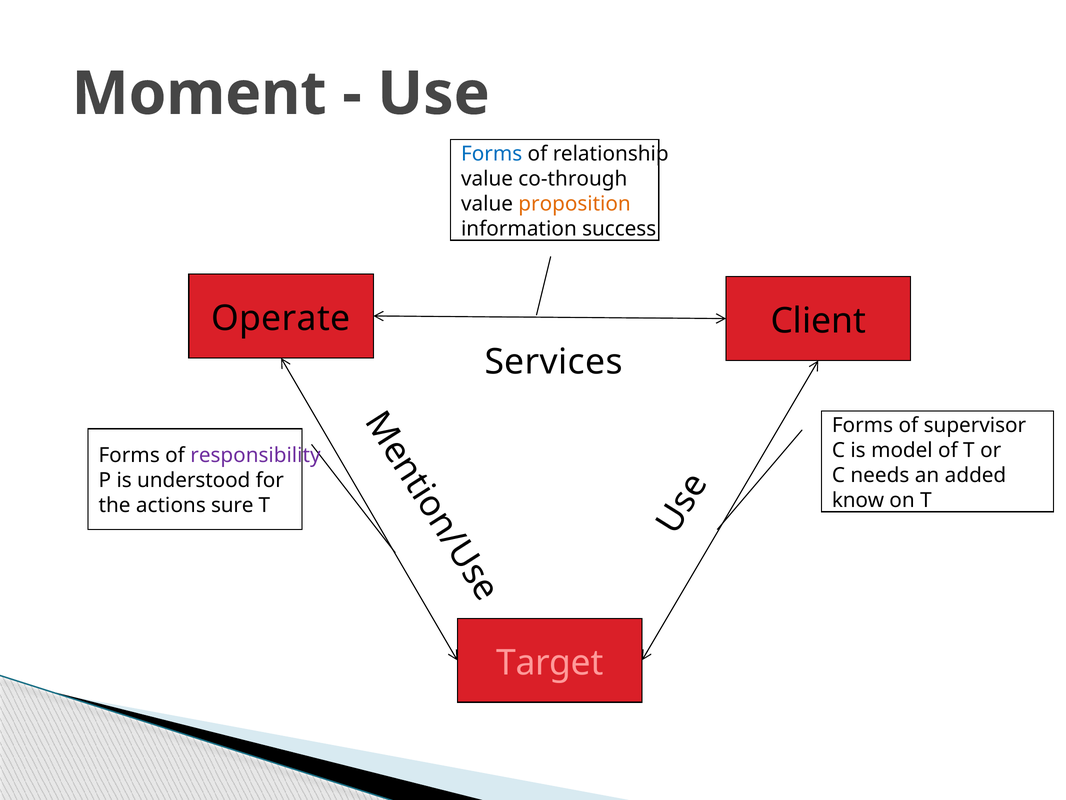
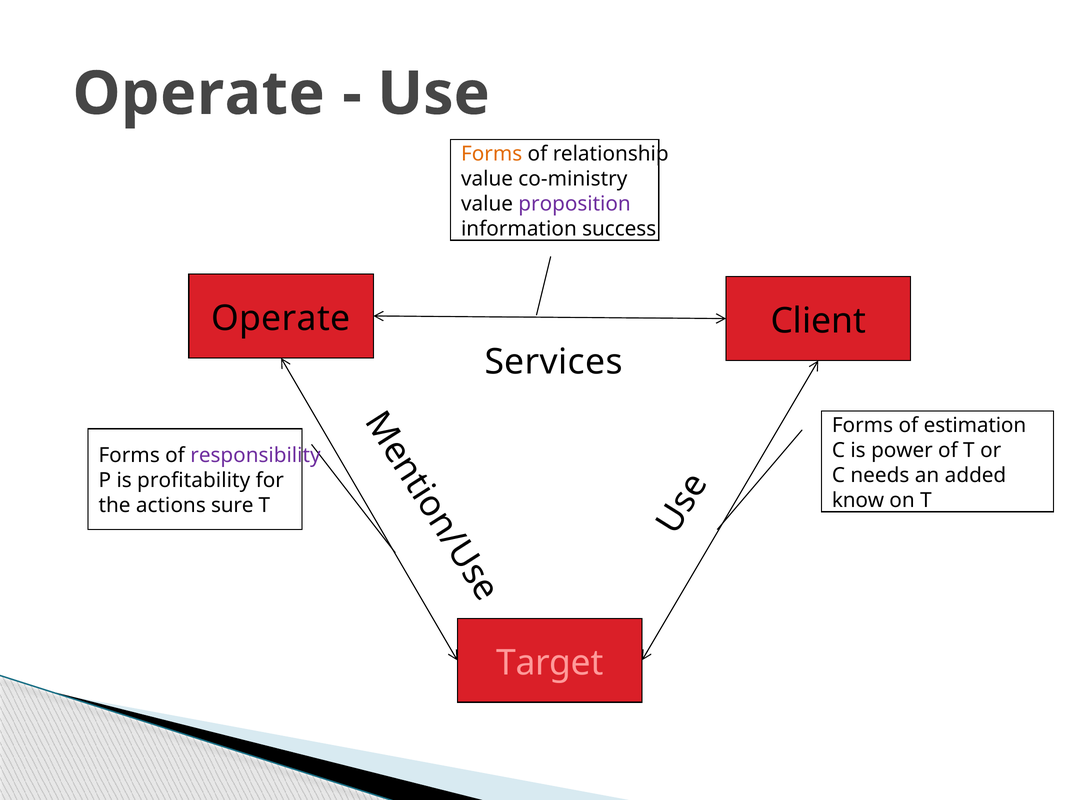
Moment: Moment -> Operate (199, 94)
Forms colour: blue -> orange (492, 154)
co-through: co-through -> co-ministry (573, 179)
proposition colour: orange -> purple (575, 204)
supervisor: supervisor -> estimation (975, 425)
model: model -> power (902, 450)
understood: understood -> profitability (194, 480)
